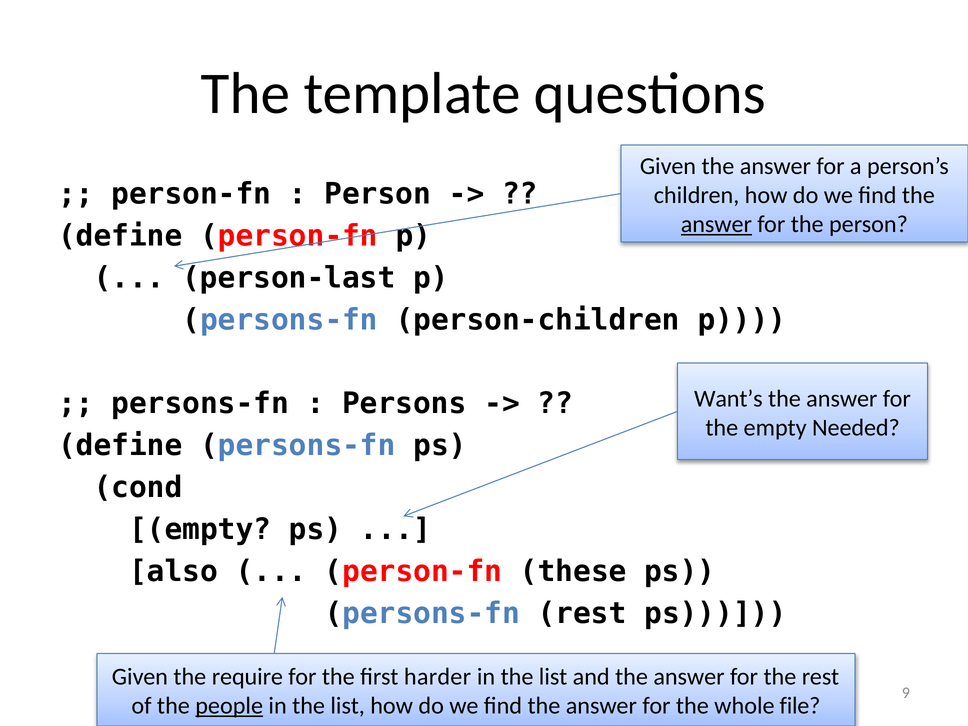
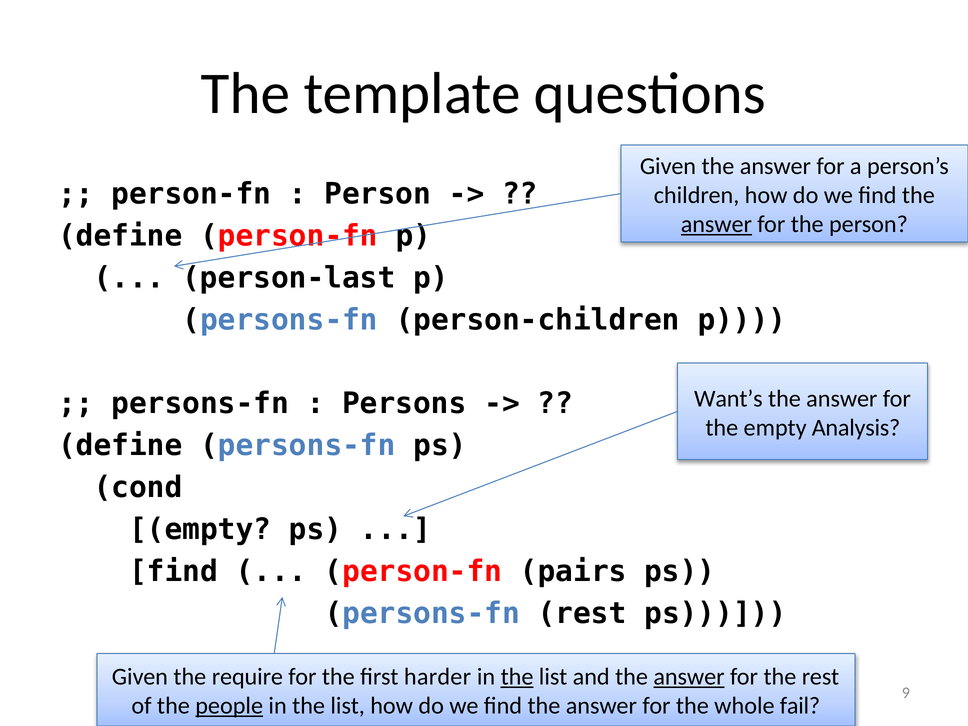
Needed: Needed -> Analysis (856, 428)
also: also -> find (173, 571)
these: these -> pairs (573, 571)
the underline: none -> present (517, 677)
answer underline: none -> present (689, 677)
file: file -> fail (800, 706)
